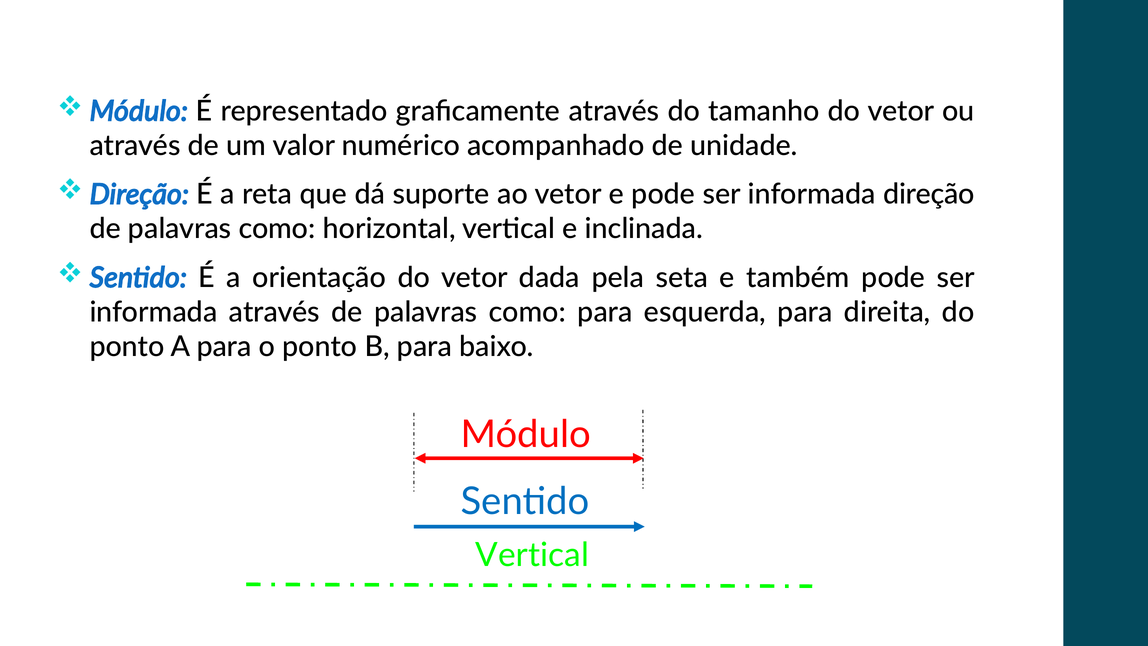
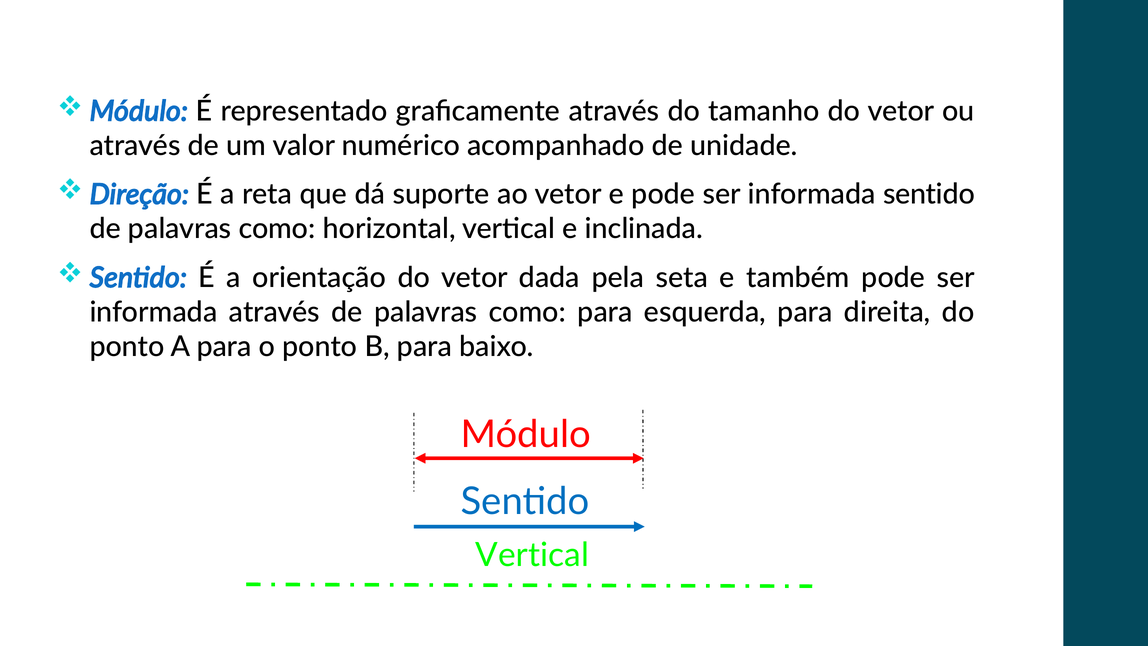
informada direção: direção -> sentido (929, 194)
